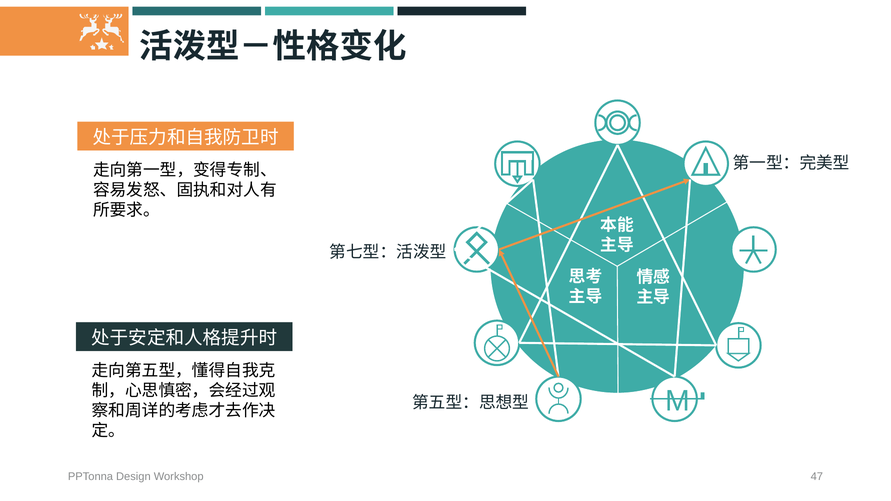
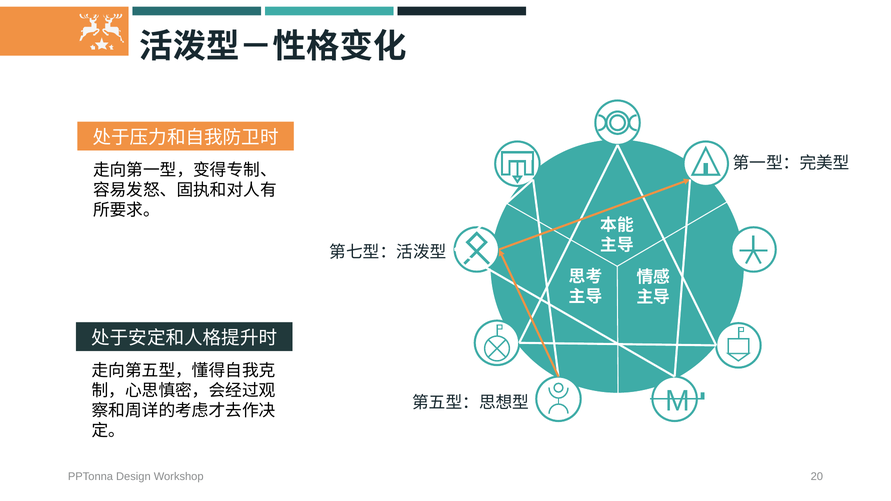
47: 47 -> 20 (817, 477)
